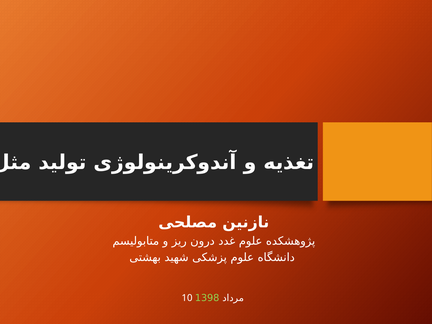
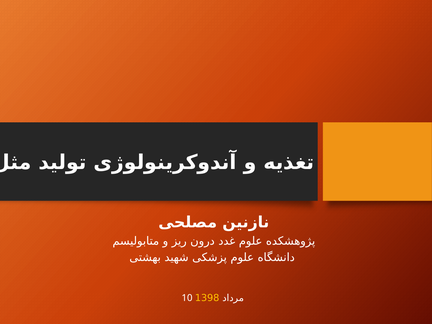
1398 colour: light green -> yellow (207, 298)
